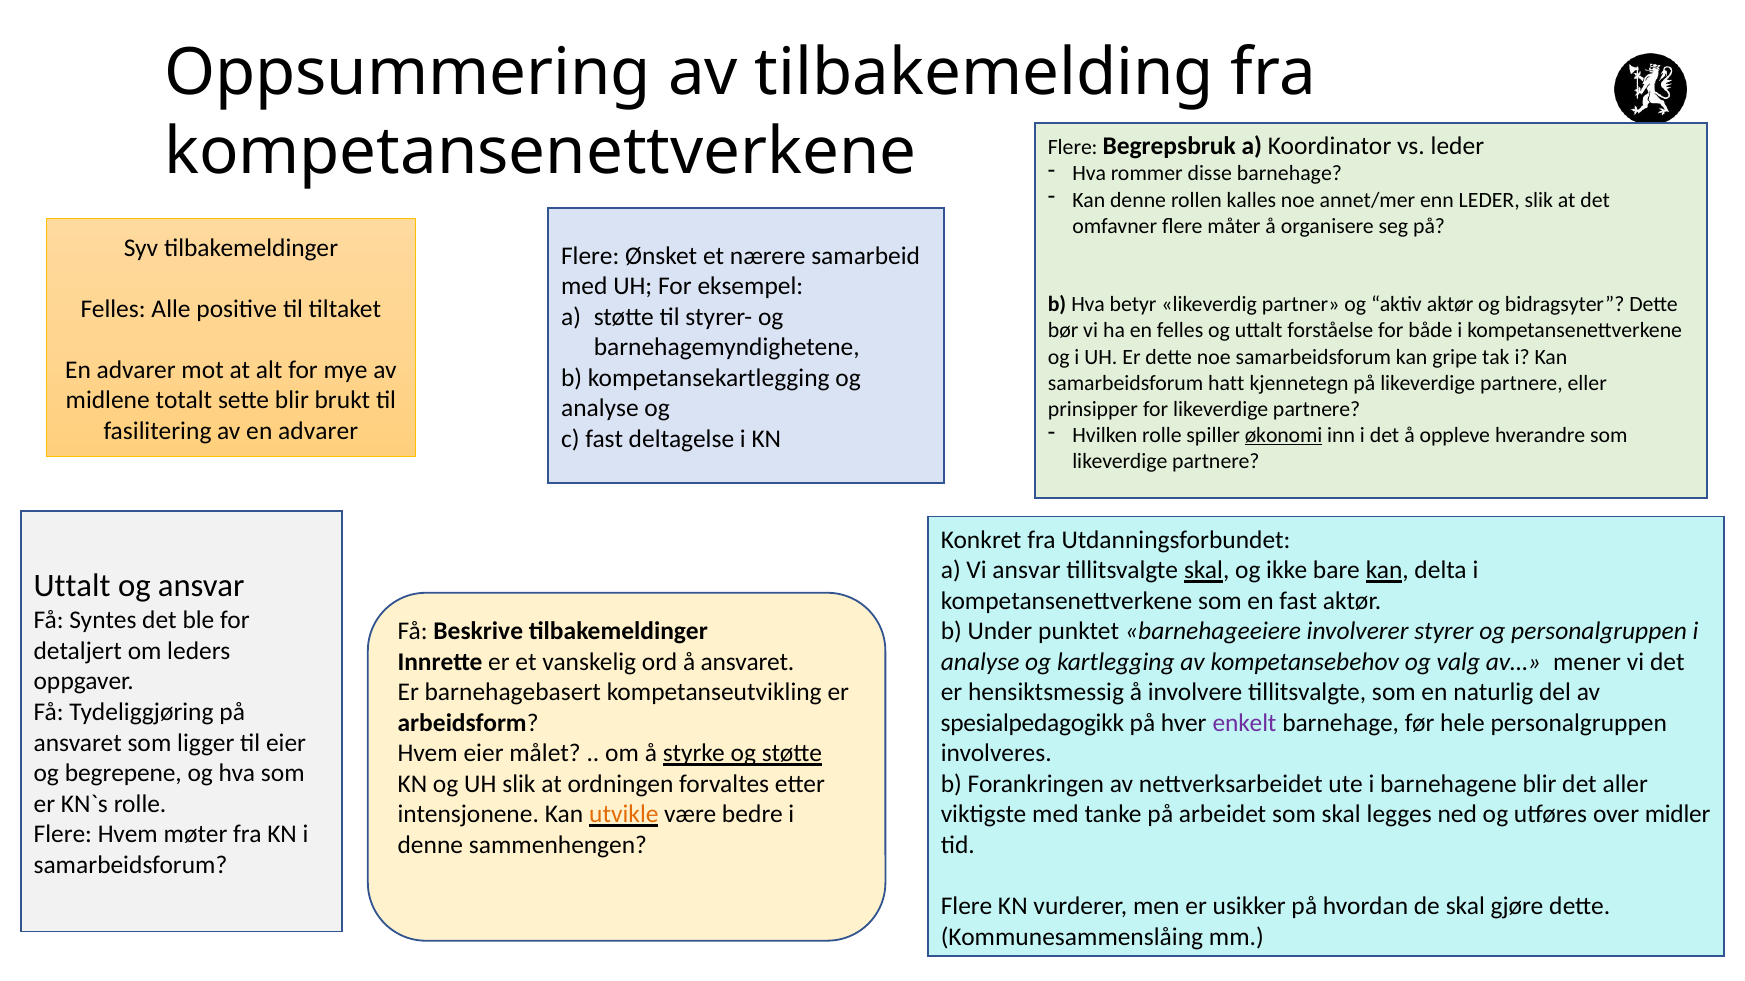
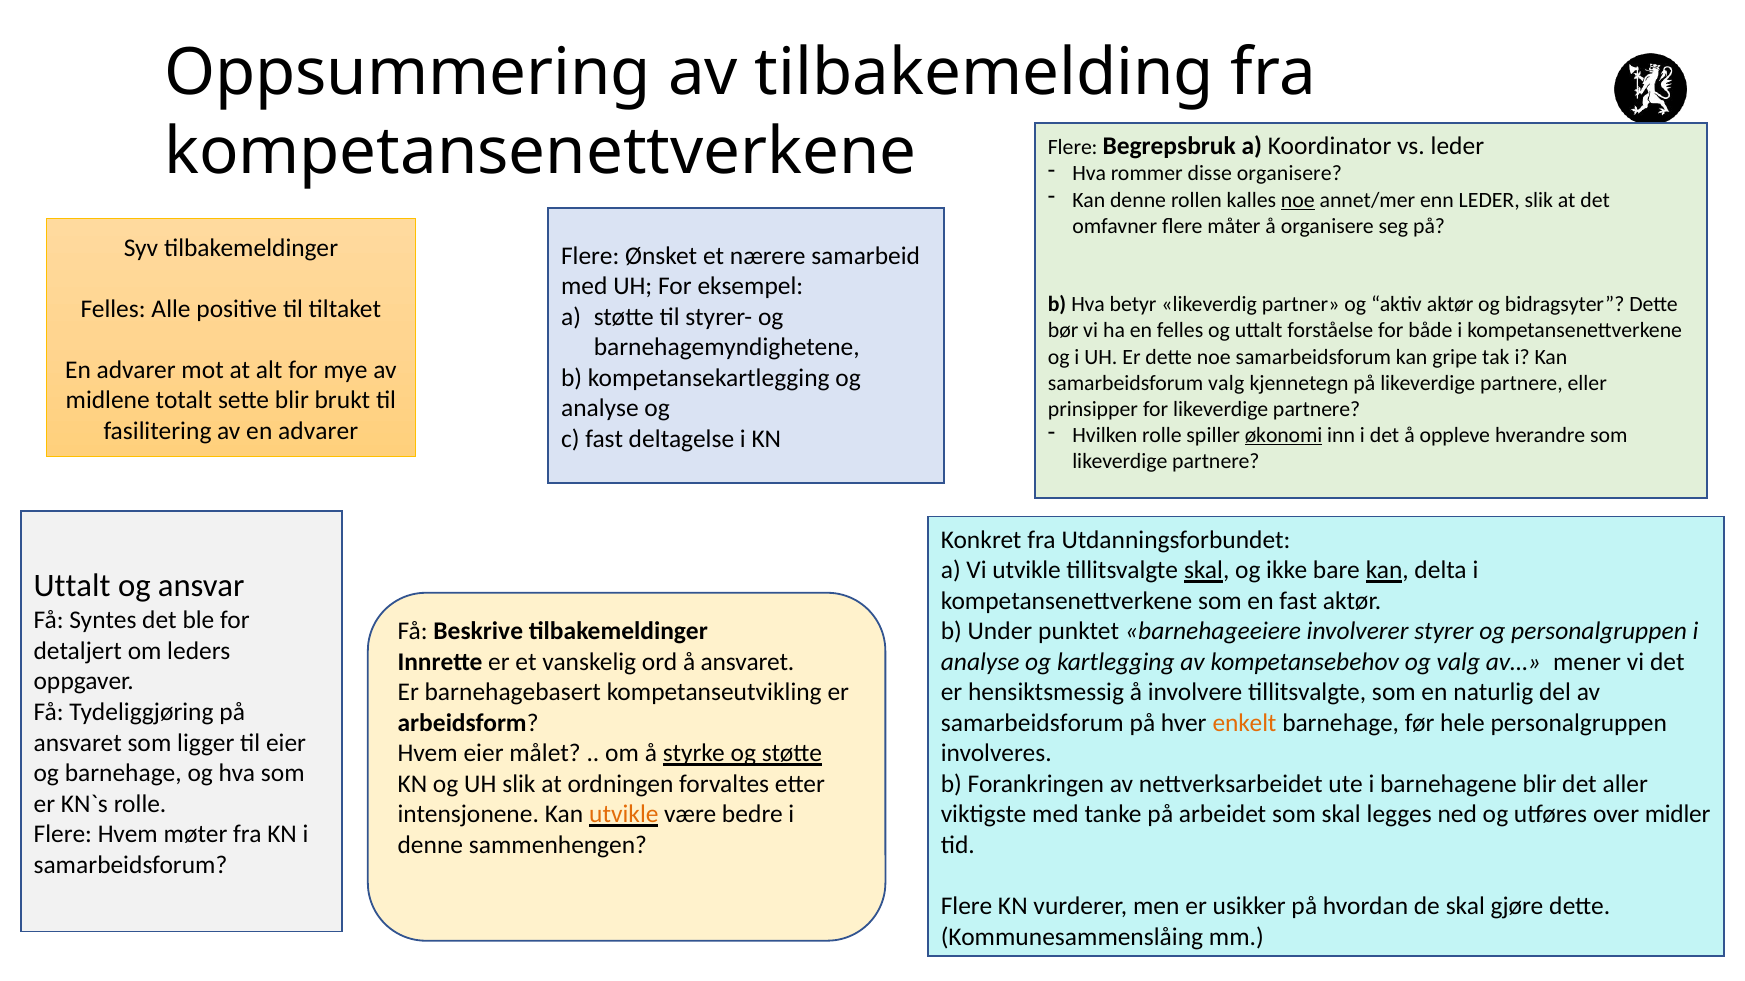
disse barnehage: barnehage -> organisere (1289, 174)
noe underline: none -> present (1298, 200)
samarbeidsforum hatt: hatt -> valg (1226, 383)
Vi ansvar: ansvar -> utvikle (1027, 571)
spesialpedagogikk: spesialpedagogikk -> samarbeidsforum (1032, 723)
enkelt colour: purple -> orange (1245, 723)
og begrepene: begrepene -> barnehage (123, 774)
